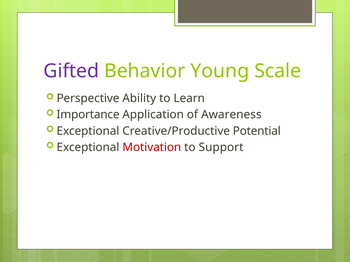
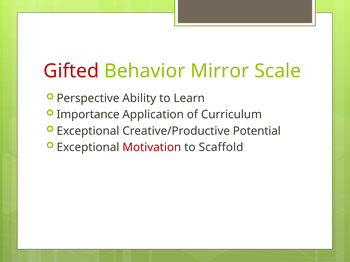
Gifted colour: purple -> red (71, 71)
Young: Young -> Mirror (220, 71)
Awareness: Awareness -> Curriculum (231, 115)
Support: Support -> Scaffold (221, 148)
